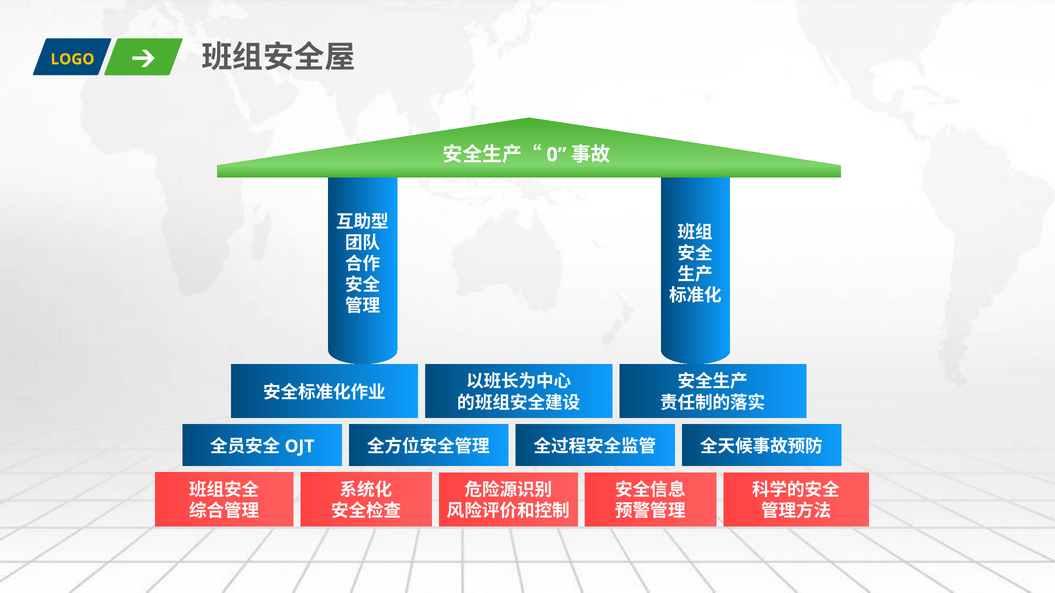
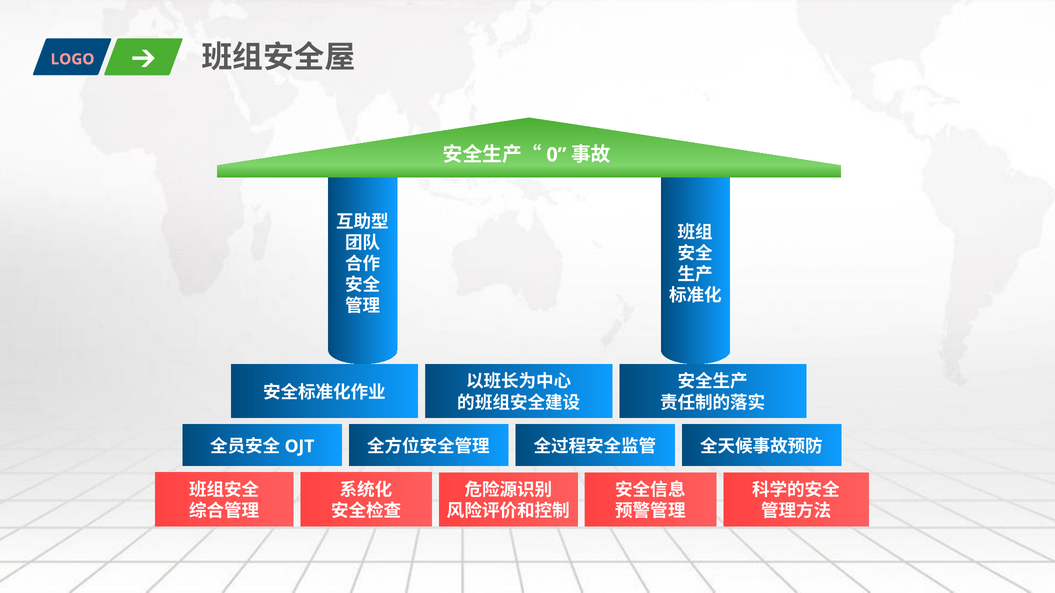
LOGO colour: yellow -> pink (73, 59)
